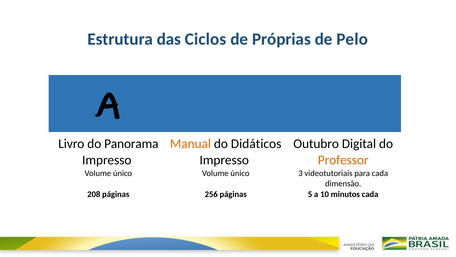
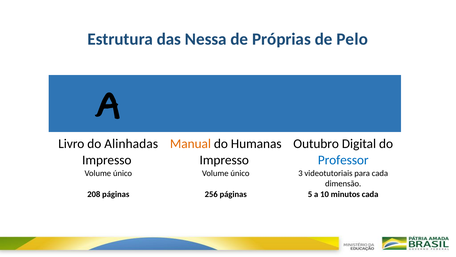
Ciclos: Ciclos -> Nessa (206, 39)
Panorama: Panorama -> Alinhadas (131, 143)
Didáticos: Didáticos -> Humanas (256, 143)
Professor colour: orange -> blue (343, 160)
